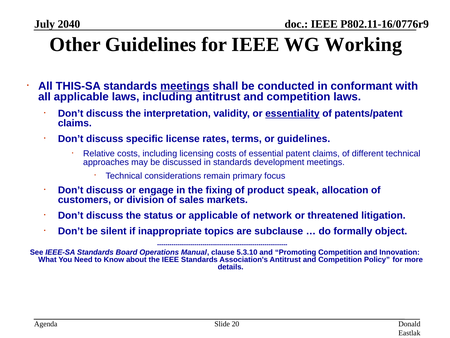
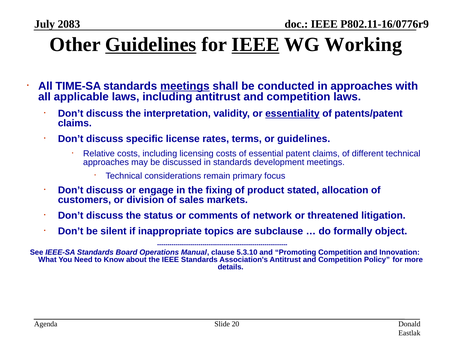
2040: 2040 -> 2083 (69, 24)
Guidelines underline: none -> present (151, 45)
IEEE underline: none -> present (255, 45)
THIS-SA: THIS-SA -> TIME-SA (78, 86)
in conformant: conformant -> approaches (362, 86)
speak: speak -> stated (303, 190)
or applicable: applicable -> comments (213, 215)
